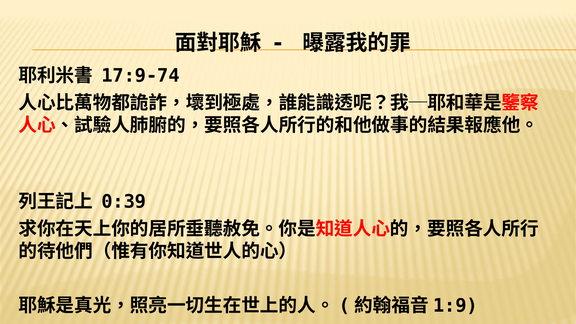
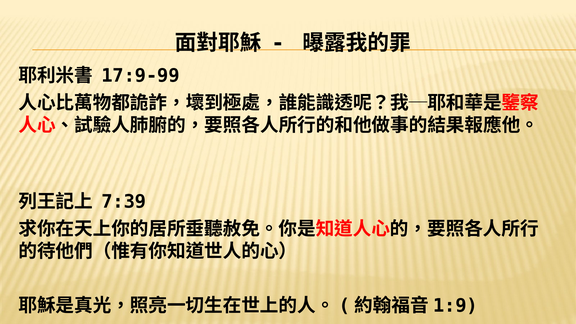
17:9-74: 17:9-74 -> 17:9-99 (141, 76)
0:39: 0:39 -> 7:39 (124, 202)
